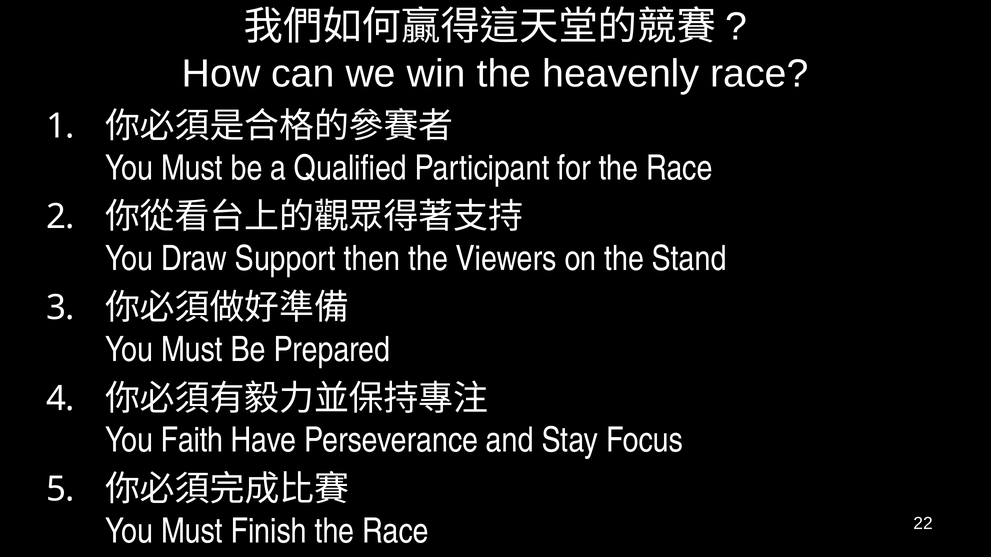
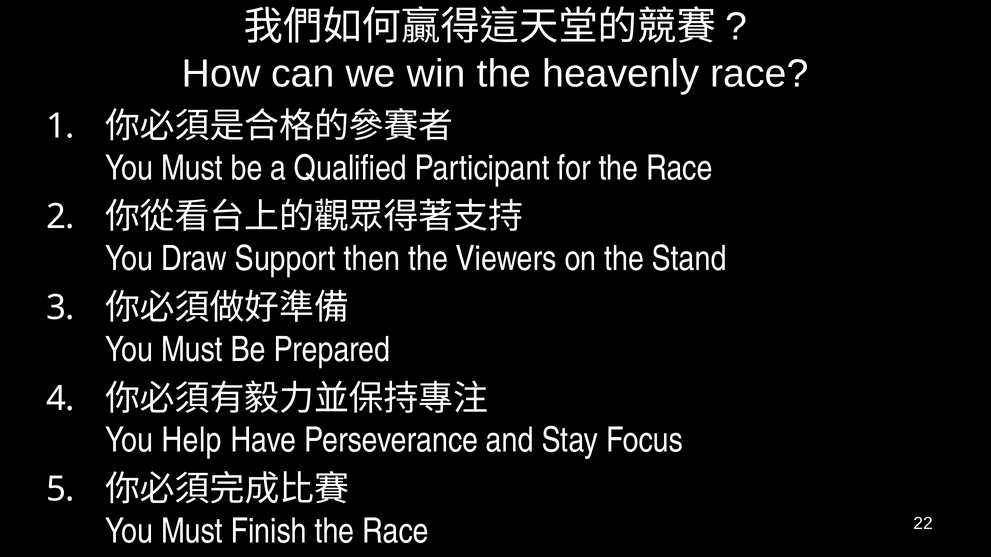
Faith: Faith -> Help (192, 441)
